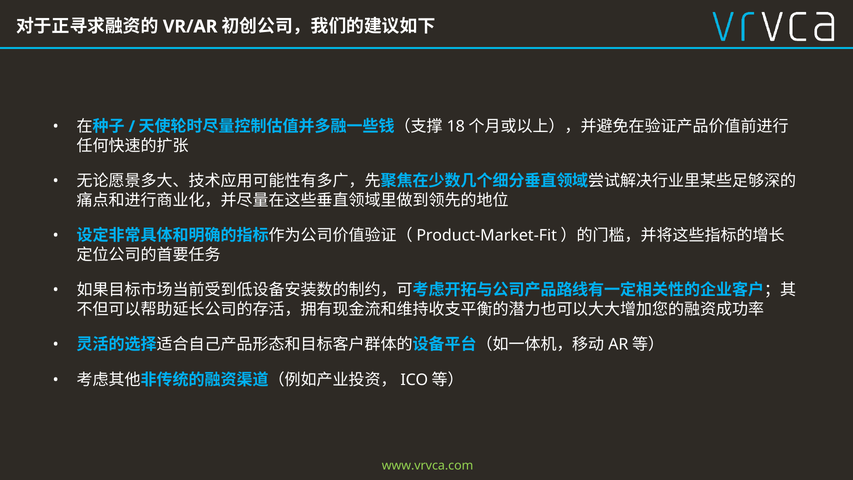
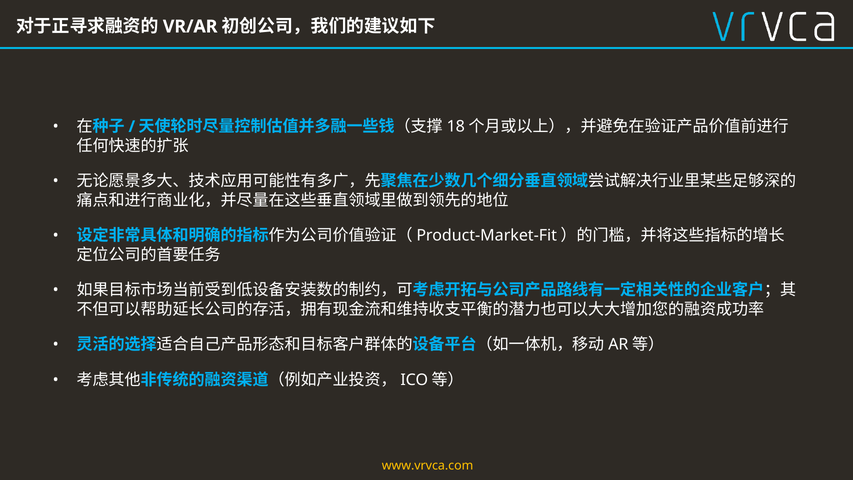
www.vrvca.com colour: light green -> yellow (428, 466)
